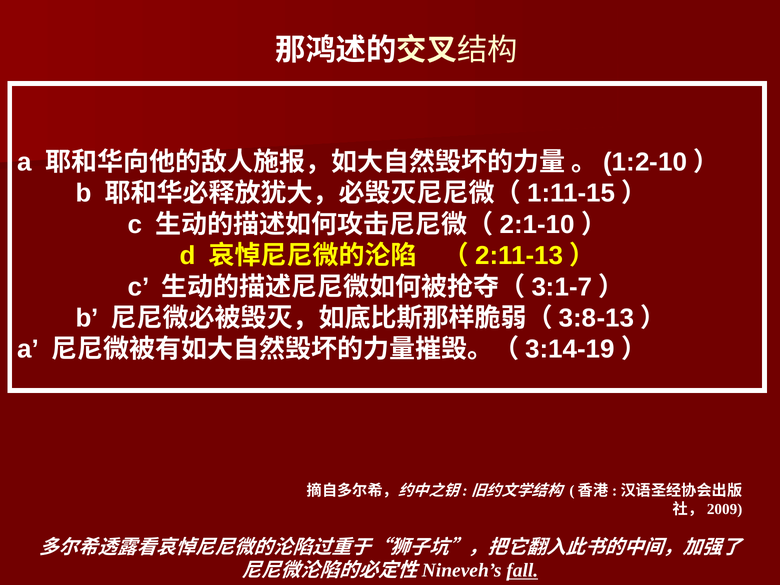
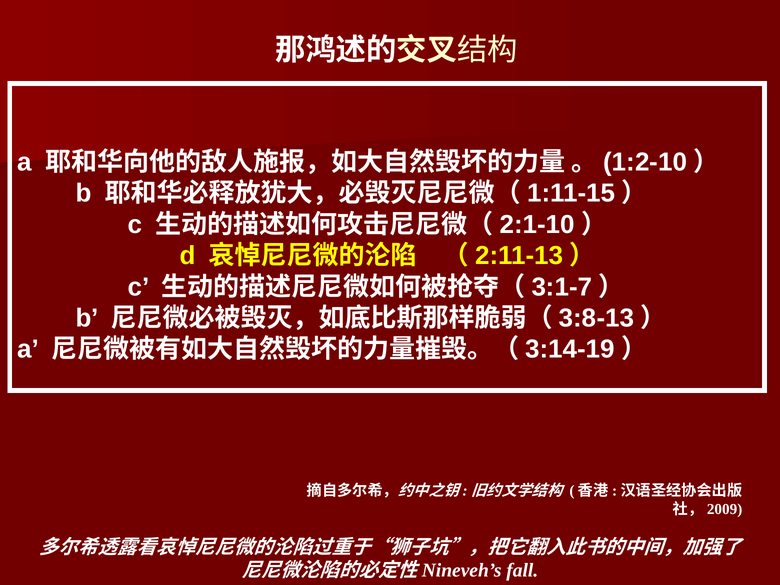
fall underline: present -> none (522, 571)
